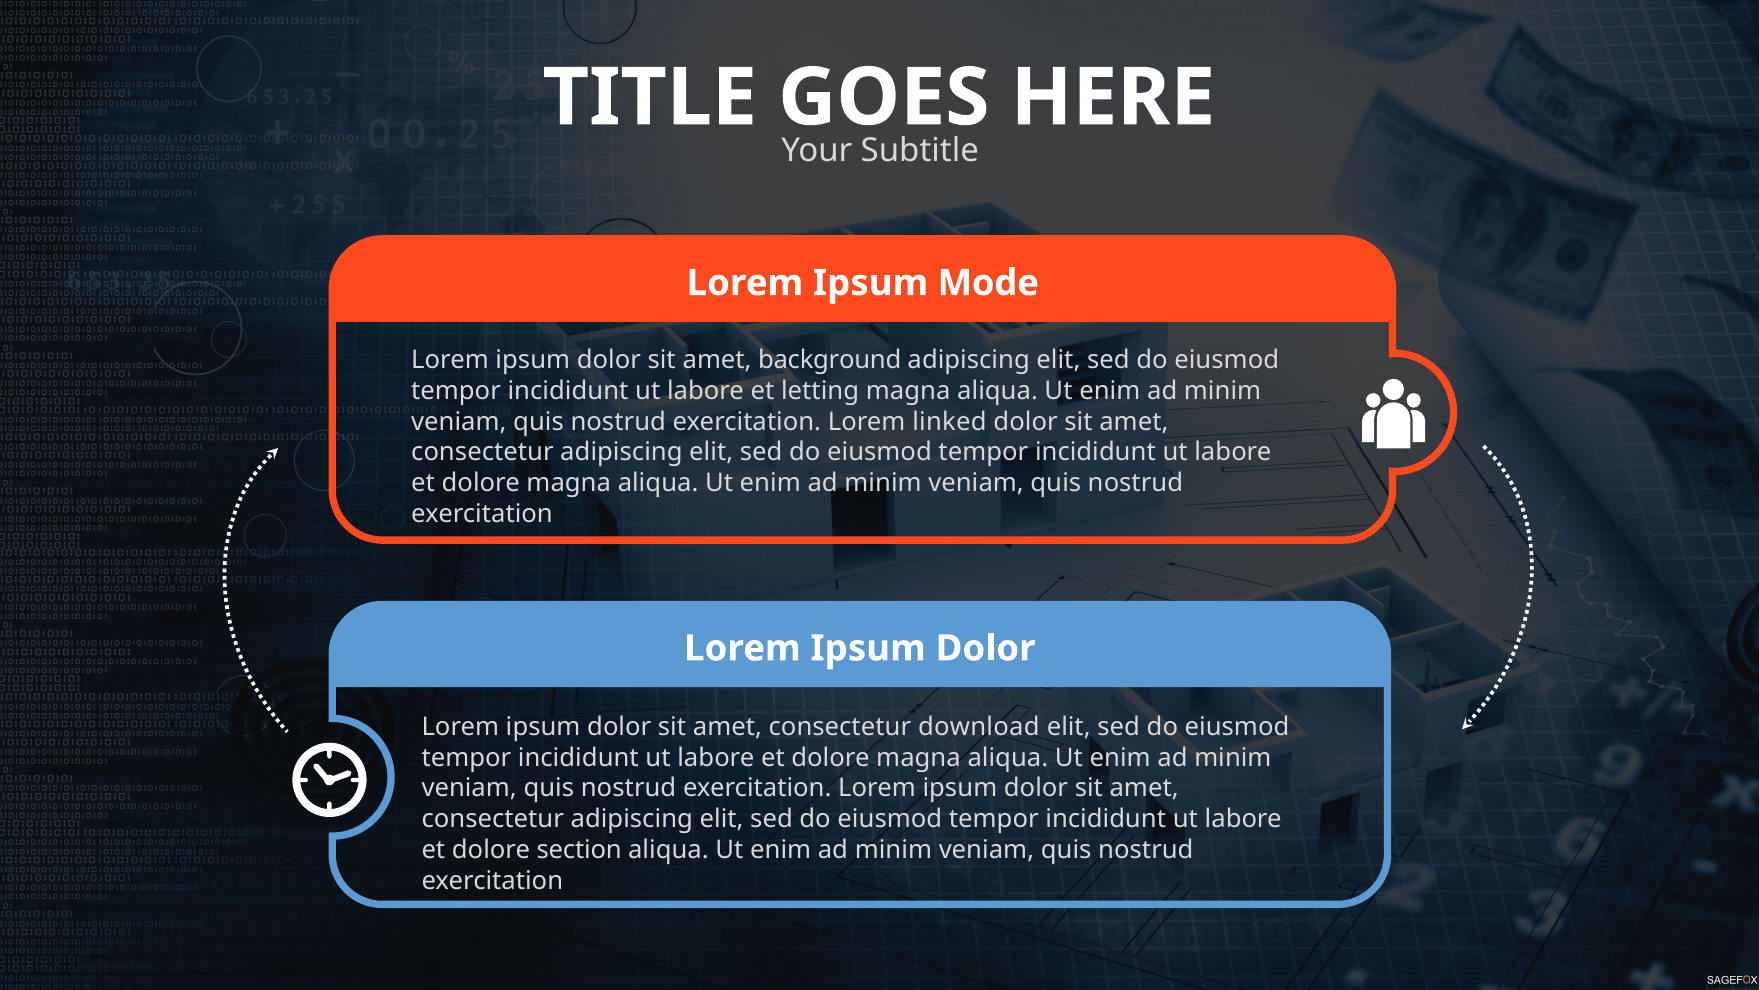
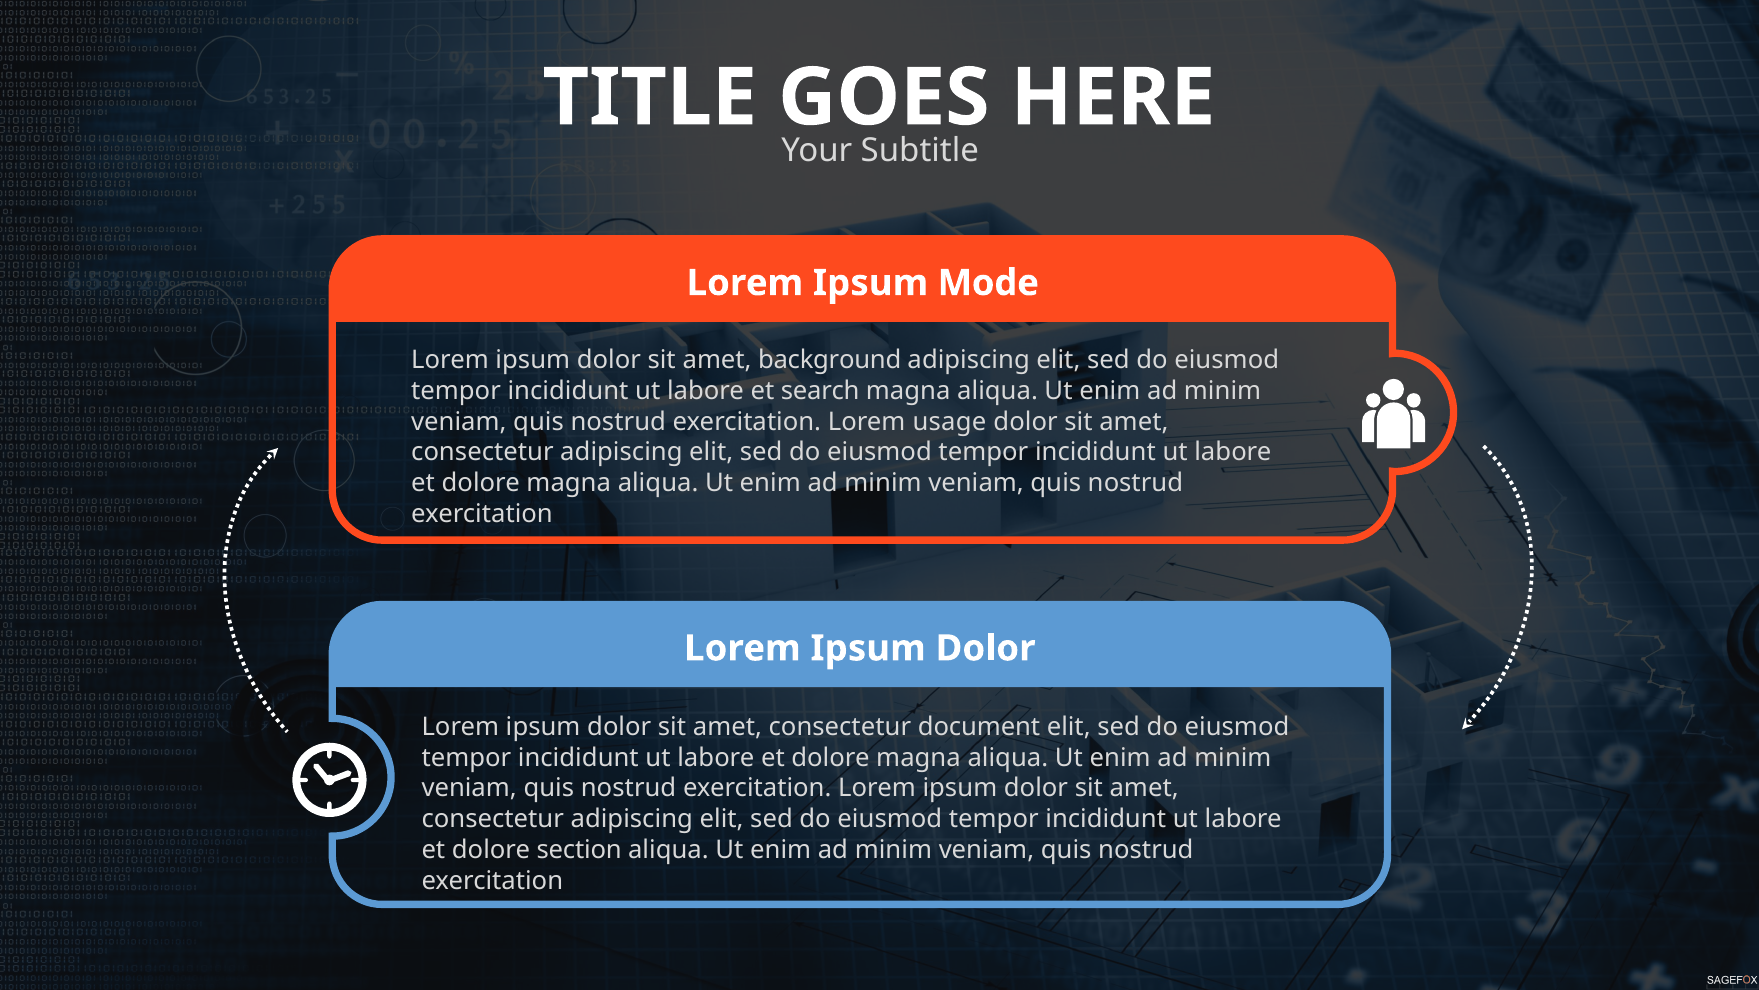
letting: letting -> search (820, 391)
linked: linked -> usage (949, 421)
download: download -> document (979, 726)
